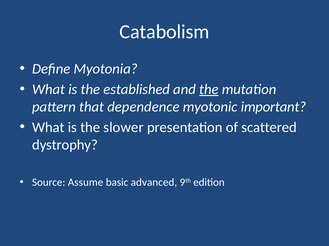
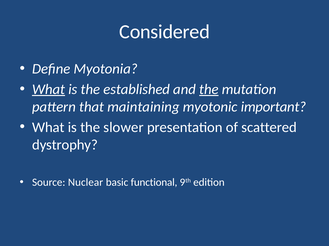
Catabolism: Catabolism -> Considered (165, 32)
What underline: none -> present (49, 90)
dependence: dependence -> maintaining (143, 107)
Assume: Assume -> Nuclear (86, 183)
advanced: advanced -> functional (154, 183)
